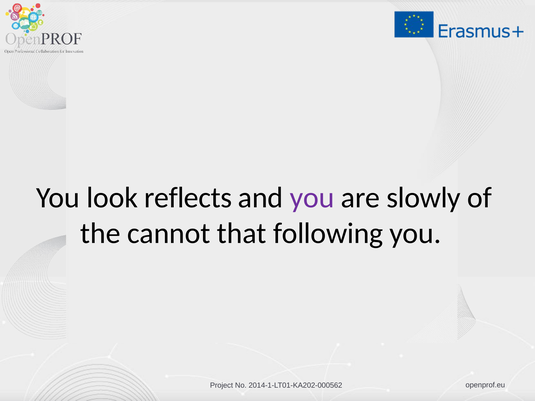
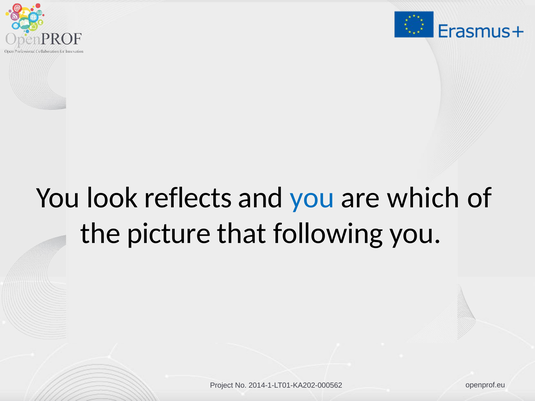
you colour: purple -> blue (312, 198)
slowly: slowly -> which (423, 198)
cannot: cannot -> picture (169, 234)
